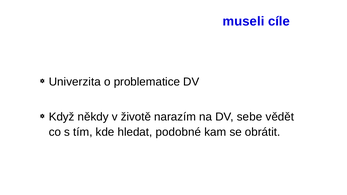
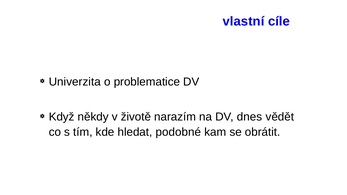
museli: museli -> vlastní (244, 21)
sebe: sebe -> dnes (250, 117)
